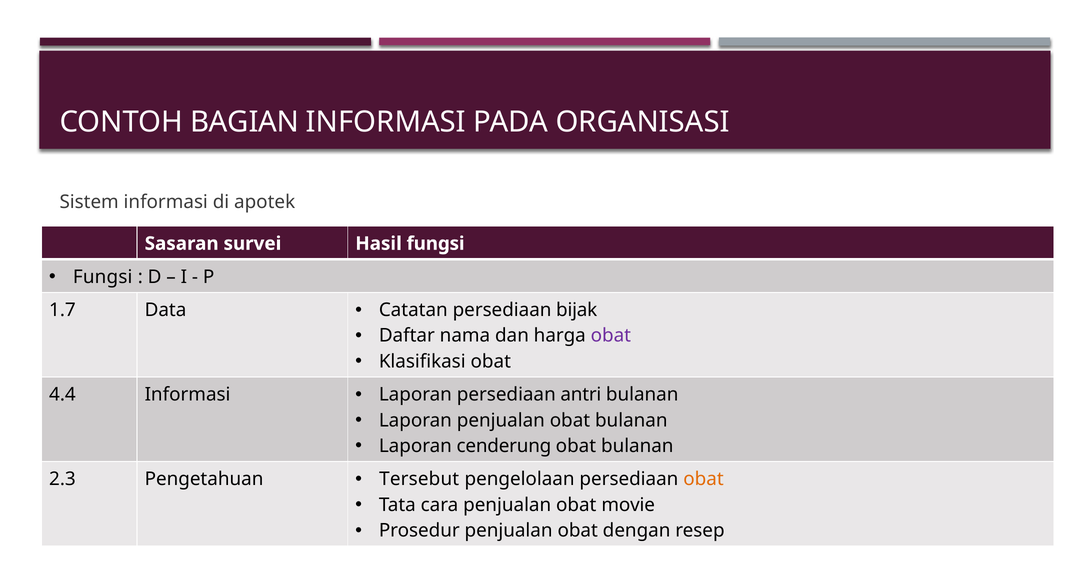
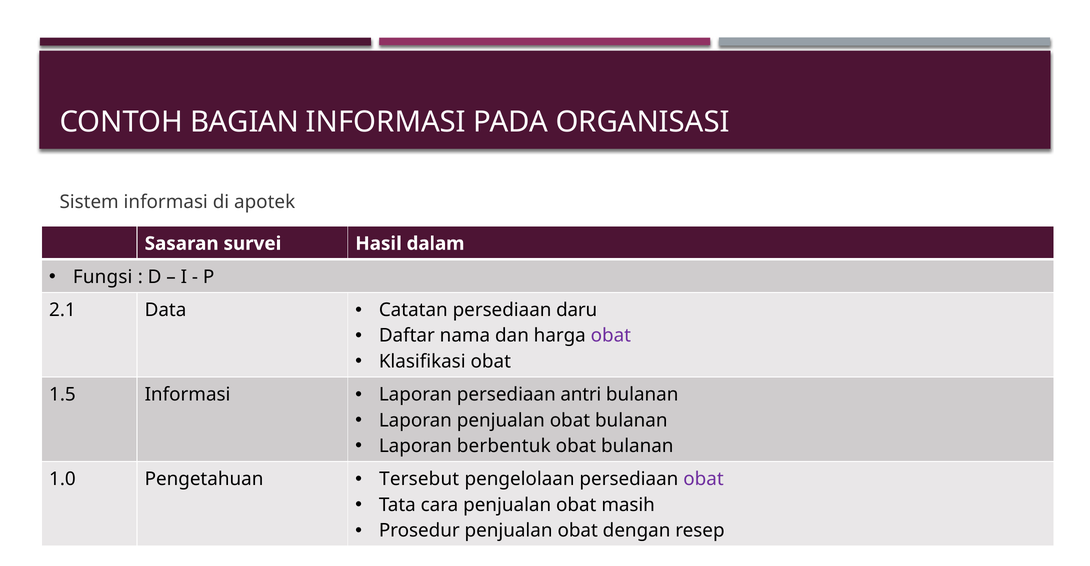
Hasil fungsi: fungsi -> dalam (436, 243)
1.7: 1.7 -> 2.1 (62, 310)
bijak: bijak -> daru (577, 310)
4.4: 4.4 -> 1.5 (62, 395)
cenderung: cenderung -> berbentuk (504, 446)
2.3: 2.3 -> 1.0 (62, 479)
obat colour: orange -> purple (703, 479)
movie: movie -> masih (628, 505)
